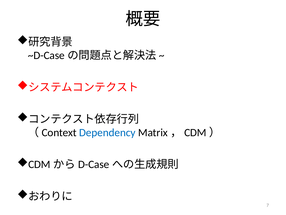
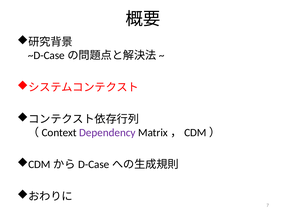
Dependency colour: blue -> purple (107, 132)
